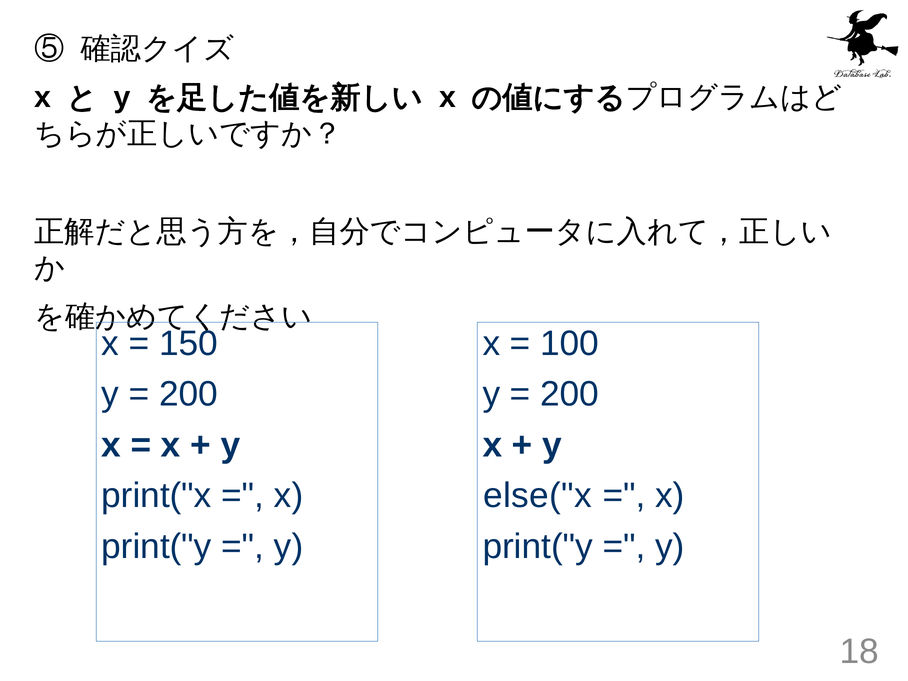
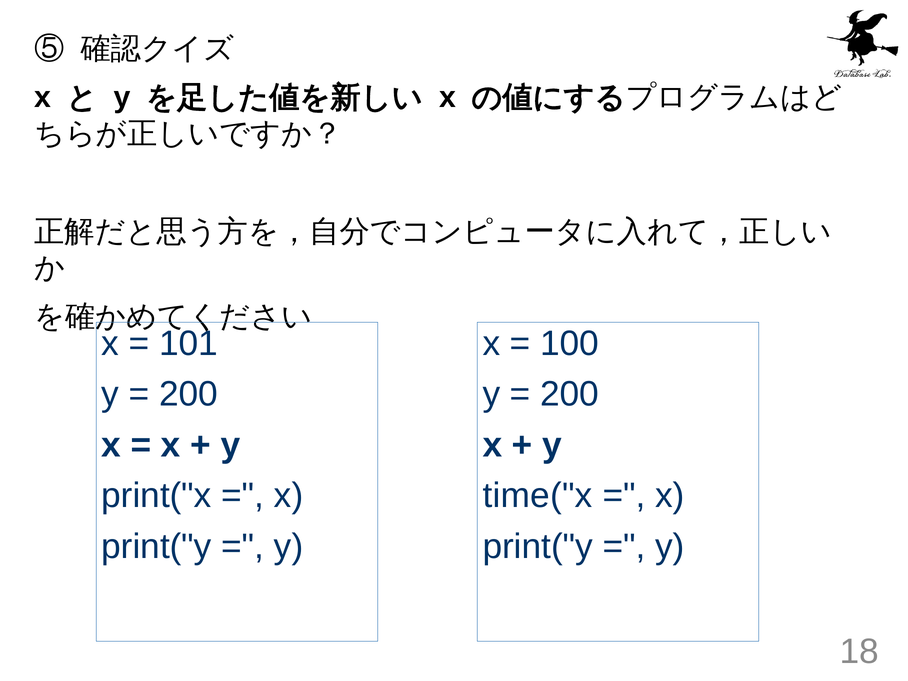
150: 150 -> 101 (188, 343)
else("x: else("x -> time("x (538, 496)
